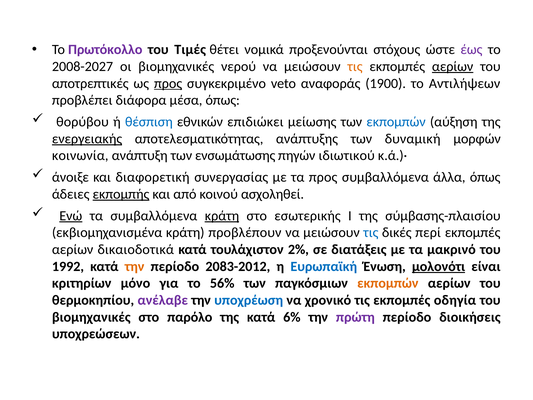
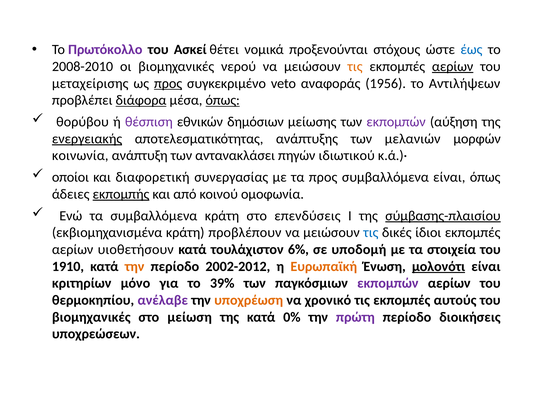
Τιμές: Τιμές -> Ασκεί (190, 50)
έως colour: purple -> blue (471, 50)
2008-2027: 2008-2027 -> 2008-2010 (83, 66)
αποτρεπτικές: αποτρεπτικές -> μεταχείρισης (90, 83)
1900: 1900 -> 1956 (386, 83)
διάφορα underline: none -> present (141, 100)
όπως underline: none -> present (223, 100)
θέσπιση colour: blue -> purple (149, 122)
επιδιώκει: επιδιώκει -> δημόσιων (256, 122)
εκπομπών colour: blue -> purple (396, 122)
δυναμική: δυναμική -> μελανιών (413, 139)
ενσωμάτωσης: ενσωμάτωσης -> αντανακλάσει (235, 156)
άνοιξε: άνοιξε -> οποίοι (70, 177)
συμβαλλόμενα άλλα: άλλα -> είναι (449, 177)
ασχοληθεί: ασχοληθεί -> ομοφωνία (272, 194)
Ενώ underline: present -> none (71, 216)
κράτη underline: present -> none (222, 216)
εσωτερικής: εσωτερικής -> επενδύσεις (307, 216)
σύμβασης-πλαισίου underline: none -> present (443, 216)
περί: περί -> ίδιοι (428, 233)
δικαιοδοτικά: δικαιοδοτικά -> υιοθετήσουν (136, 249)
2%: 2% -> 6% (298, 249)
διατάξεις: διατάξεις -> υποδομή (359, 249)
μακρινό: μακρινό -> στοιχεία (452, 249)
1992: 1992 -> 1910 (68, 266)
2083-2012: 2083-2012 -> 2002-2012 (238, 266)
Ευρωπαϊκή colour: blue -> orange (324, 266)
56%: 56% -> 39% (222, 283)
εκπομπών colour: orange -> purple (388, 283)
υποχρέωση colour: blue -> orange (249, 300)
οδηγία: οδηγία -> αυτούς (455, 300)
παρόλο: παρόλο -> μείωση (190, 317)
6%: 6% -> 0% (292, 317)
